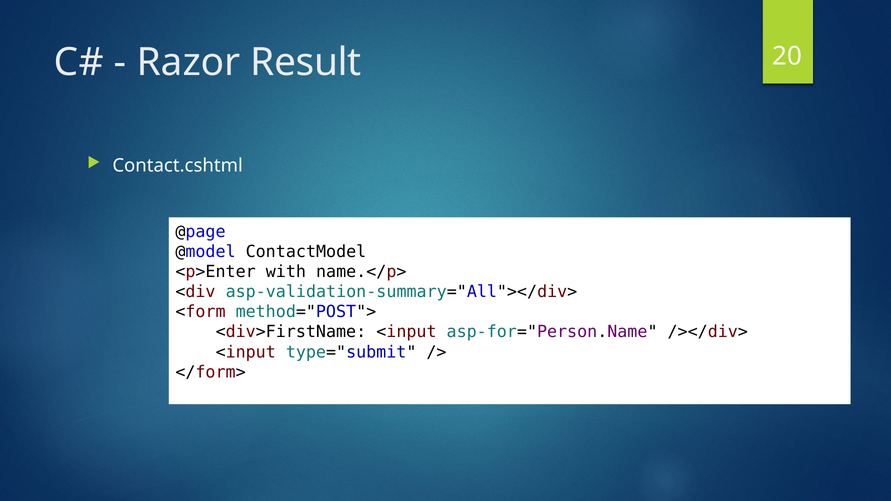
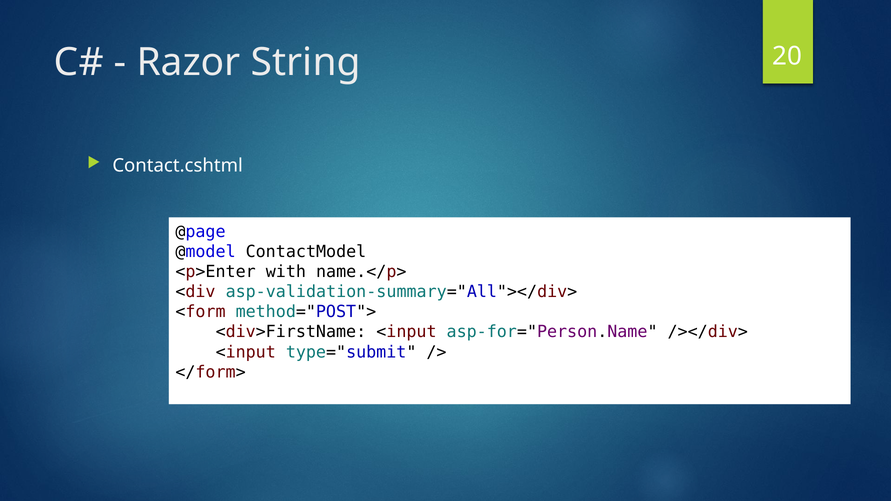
Result: Result -> String (306, 63)
